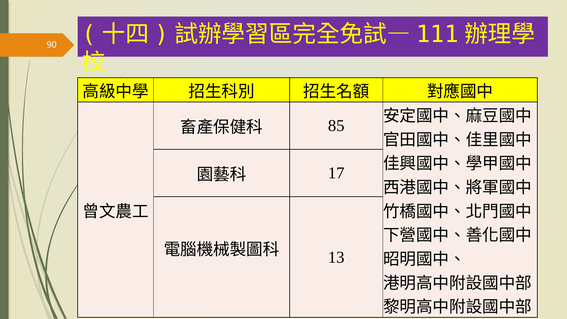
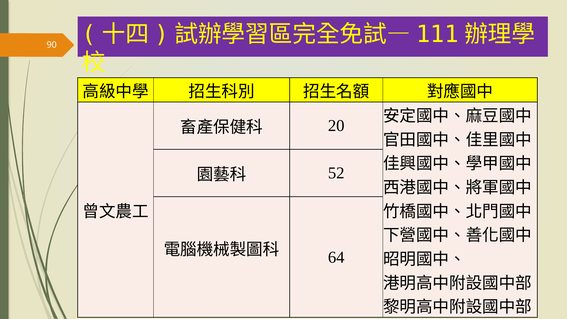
85: 85 -> 20 (336, 126)
17: 17 -> 52 (336, 173)
13: 13 -> 64 (336, 257)
